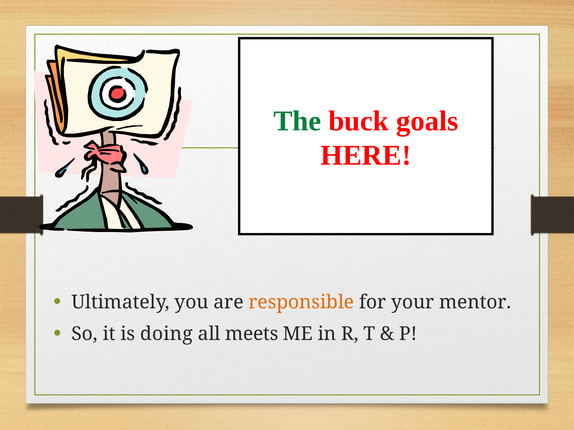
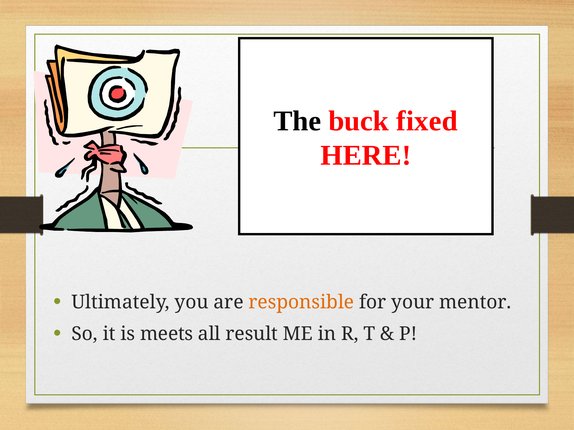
The colour: green -> black (297, 121)
goals: goals -> fixed (427, 121)
doing: doing -> meets (167, 334)
meets: meets -> result (252, 334)
